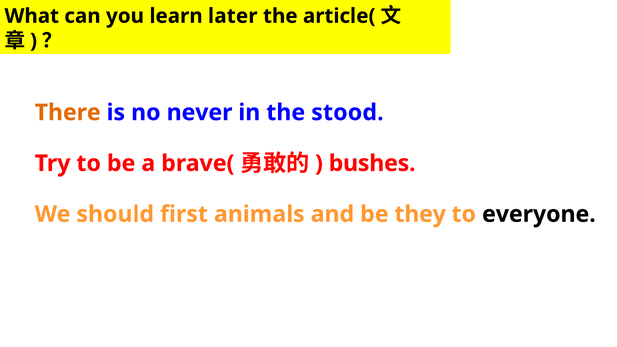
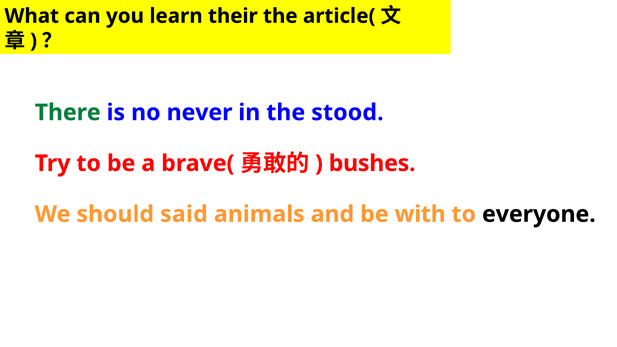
later: later -> their (233, 16)
There colour: orange -> green (68, 113)
first: first -> said (184, 214)
they: they -> with (420, 214)
